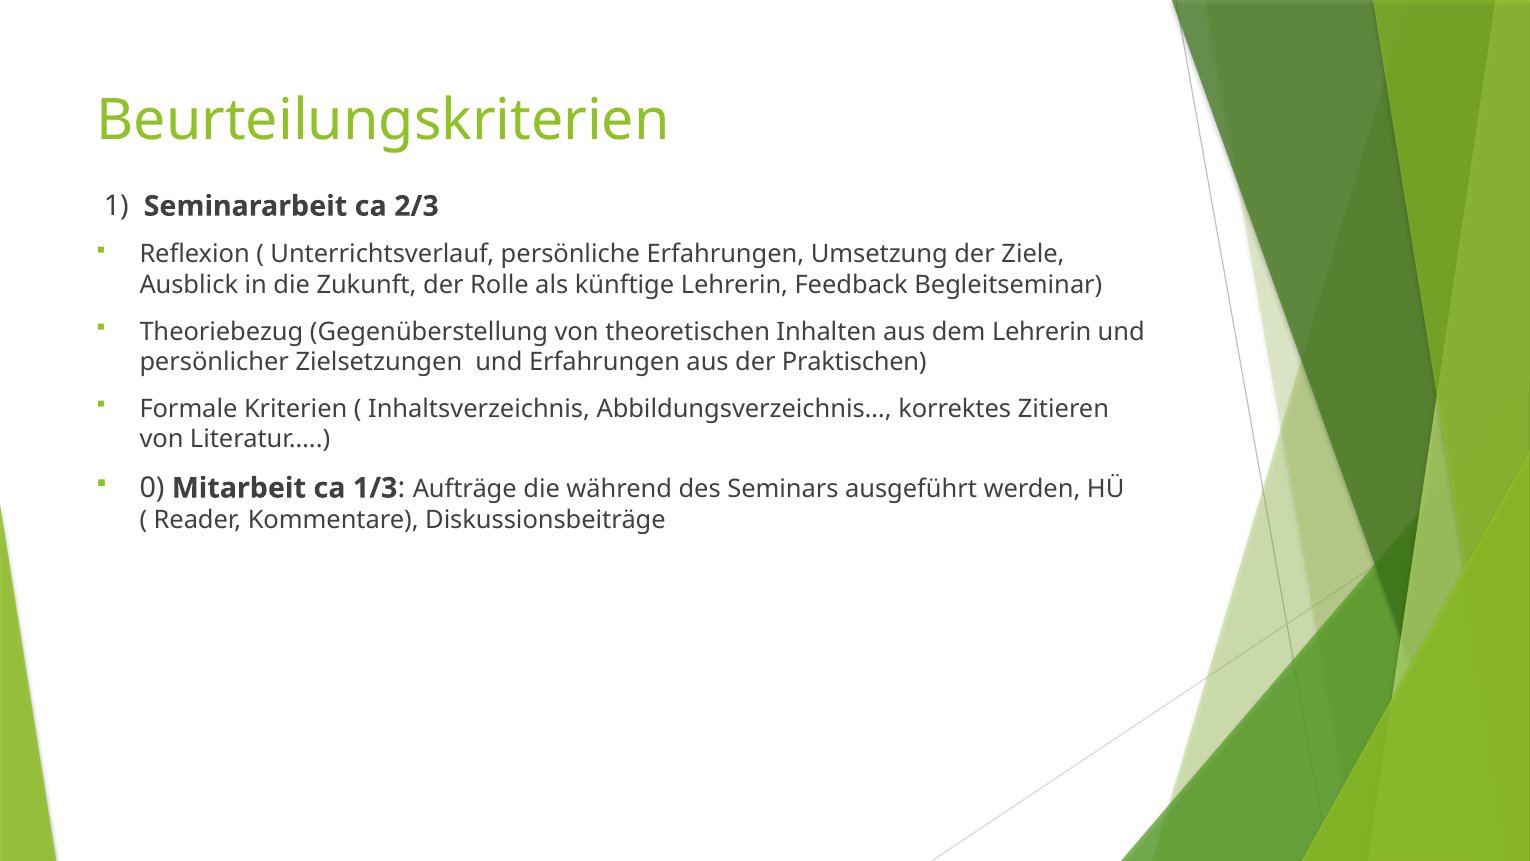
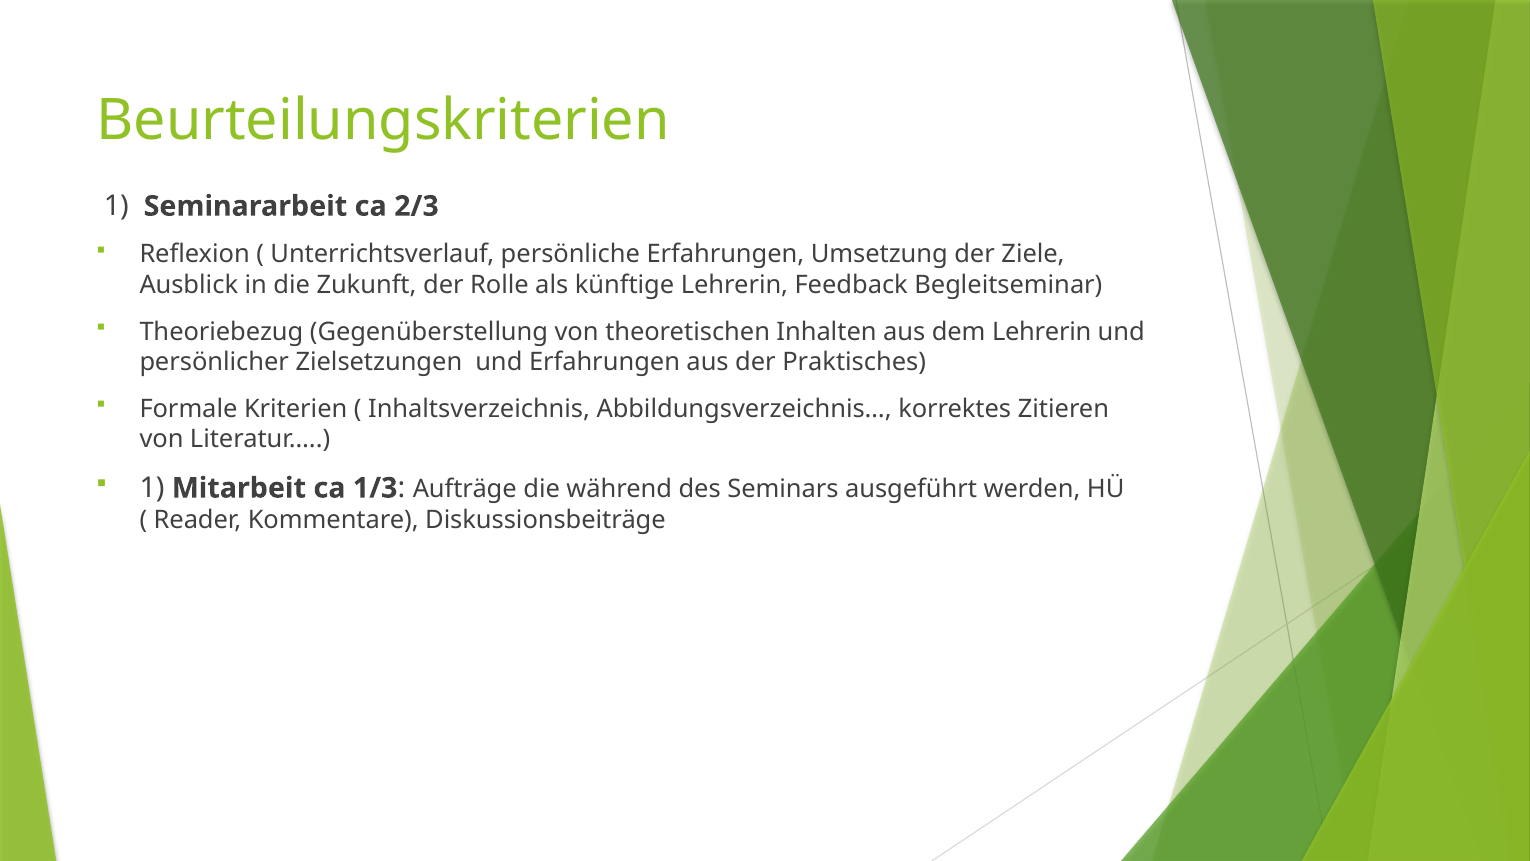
Praktischen: Praktischen -> Praktisches (854, 362)
0: 0 -> 1 (152, 488)
